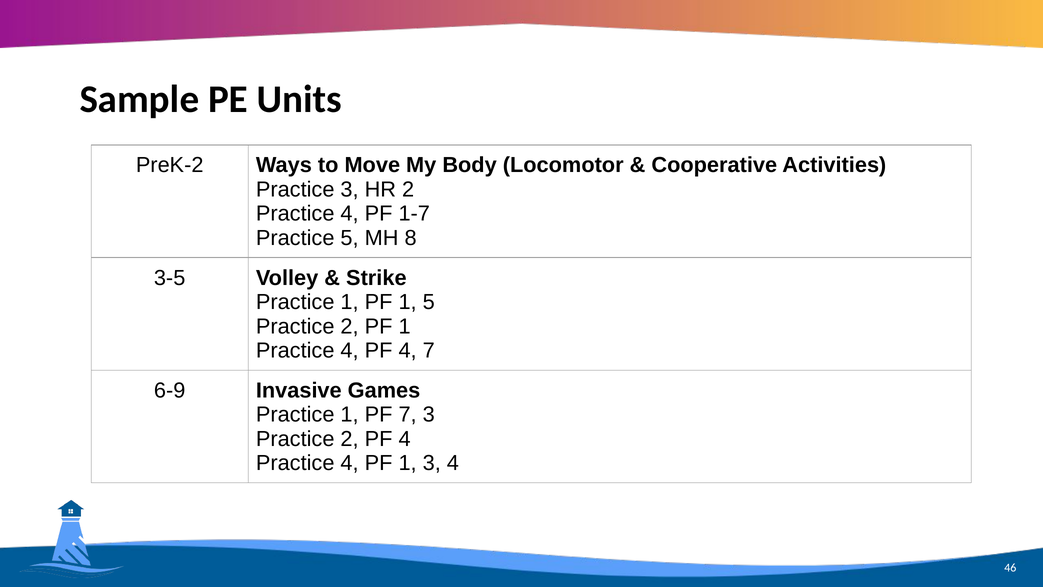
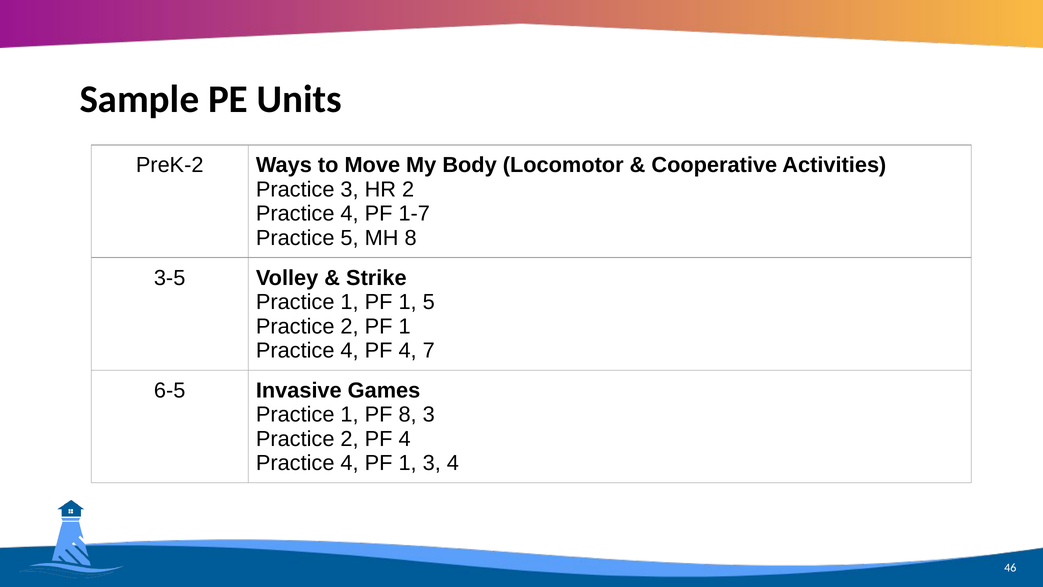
6-9: 6-9 -> 6-5 (170, 390)
PF 7: 7 -> 8 (408, 415)
